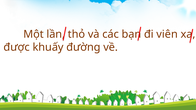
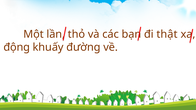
viên: viên -> thật (167, 34)
được: được -> động (17, 47)
